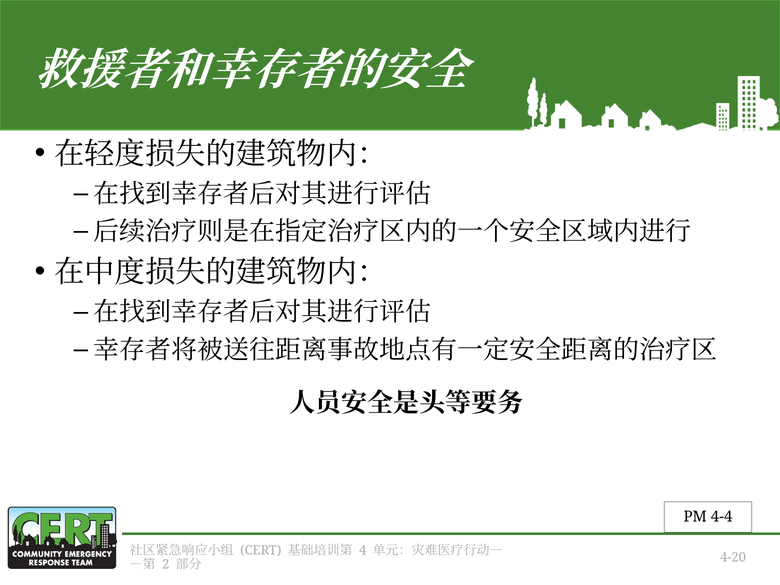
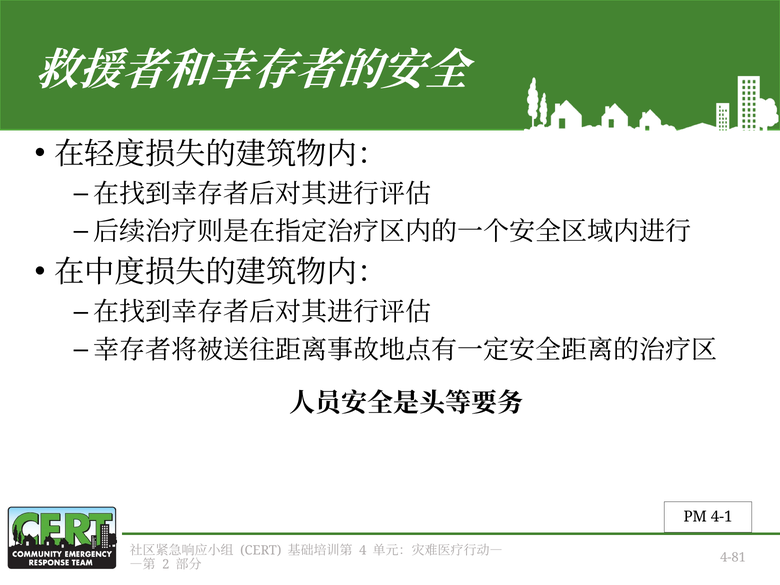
4-4: 4-4 -> 4-1 (722, 517)
4-20: 4-20 -> 4-81 (733, 558)
